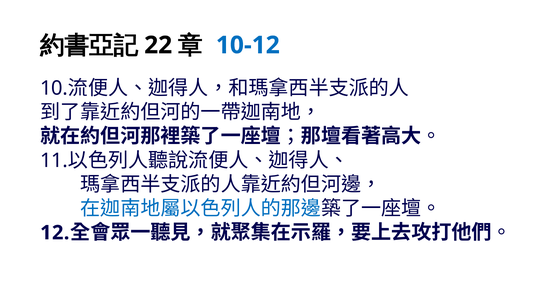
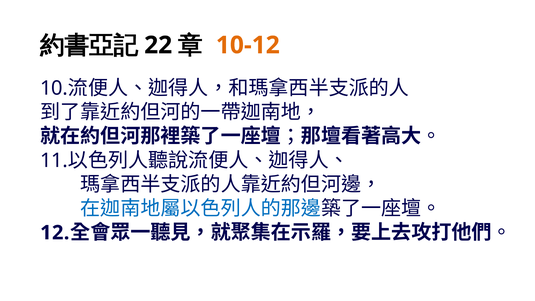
10-12 colour: blue -> orange (248, 45)
